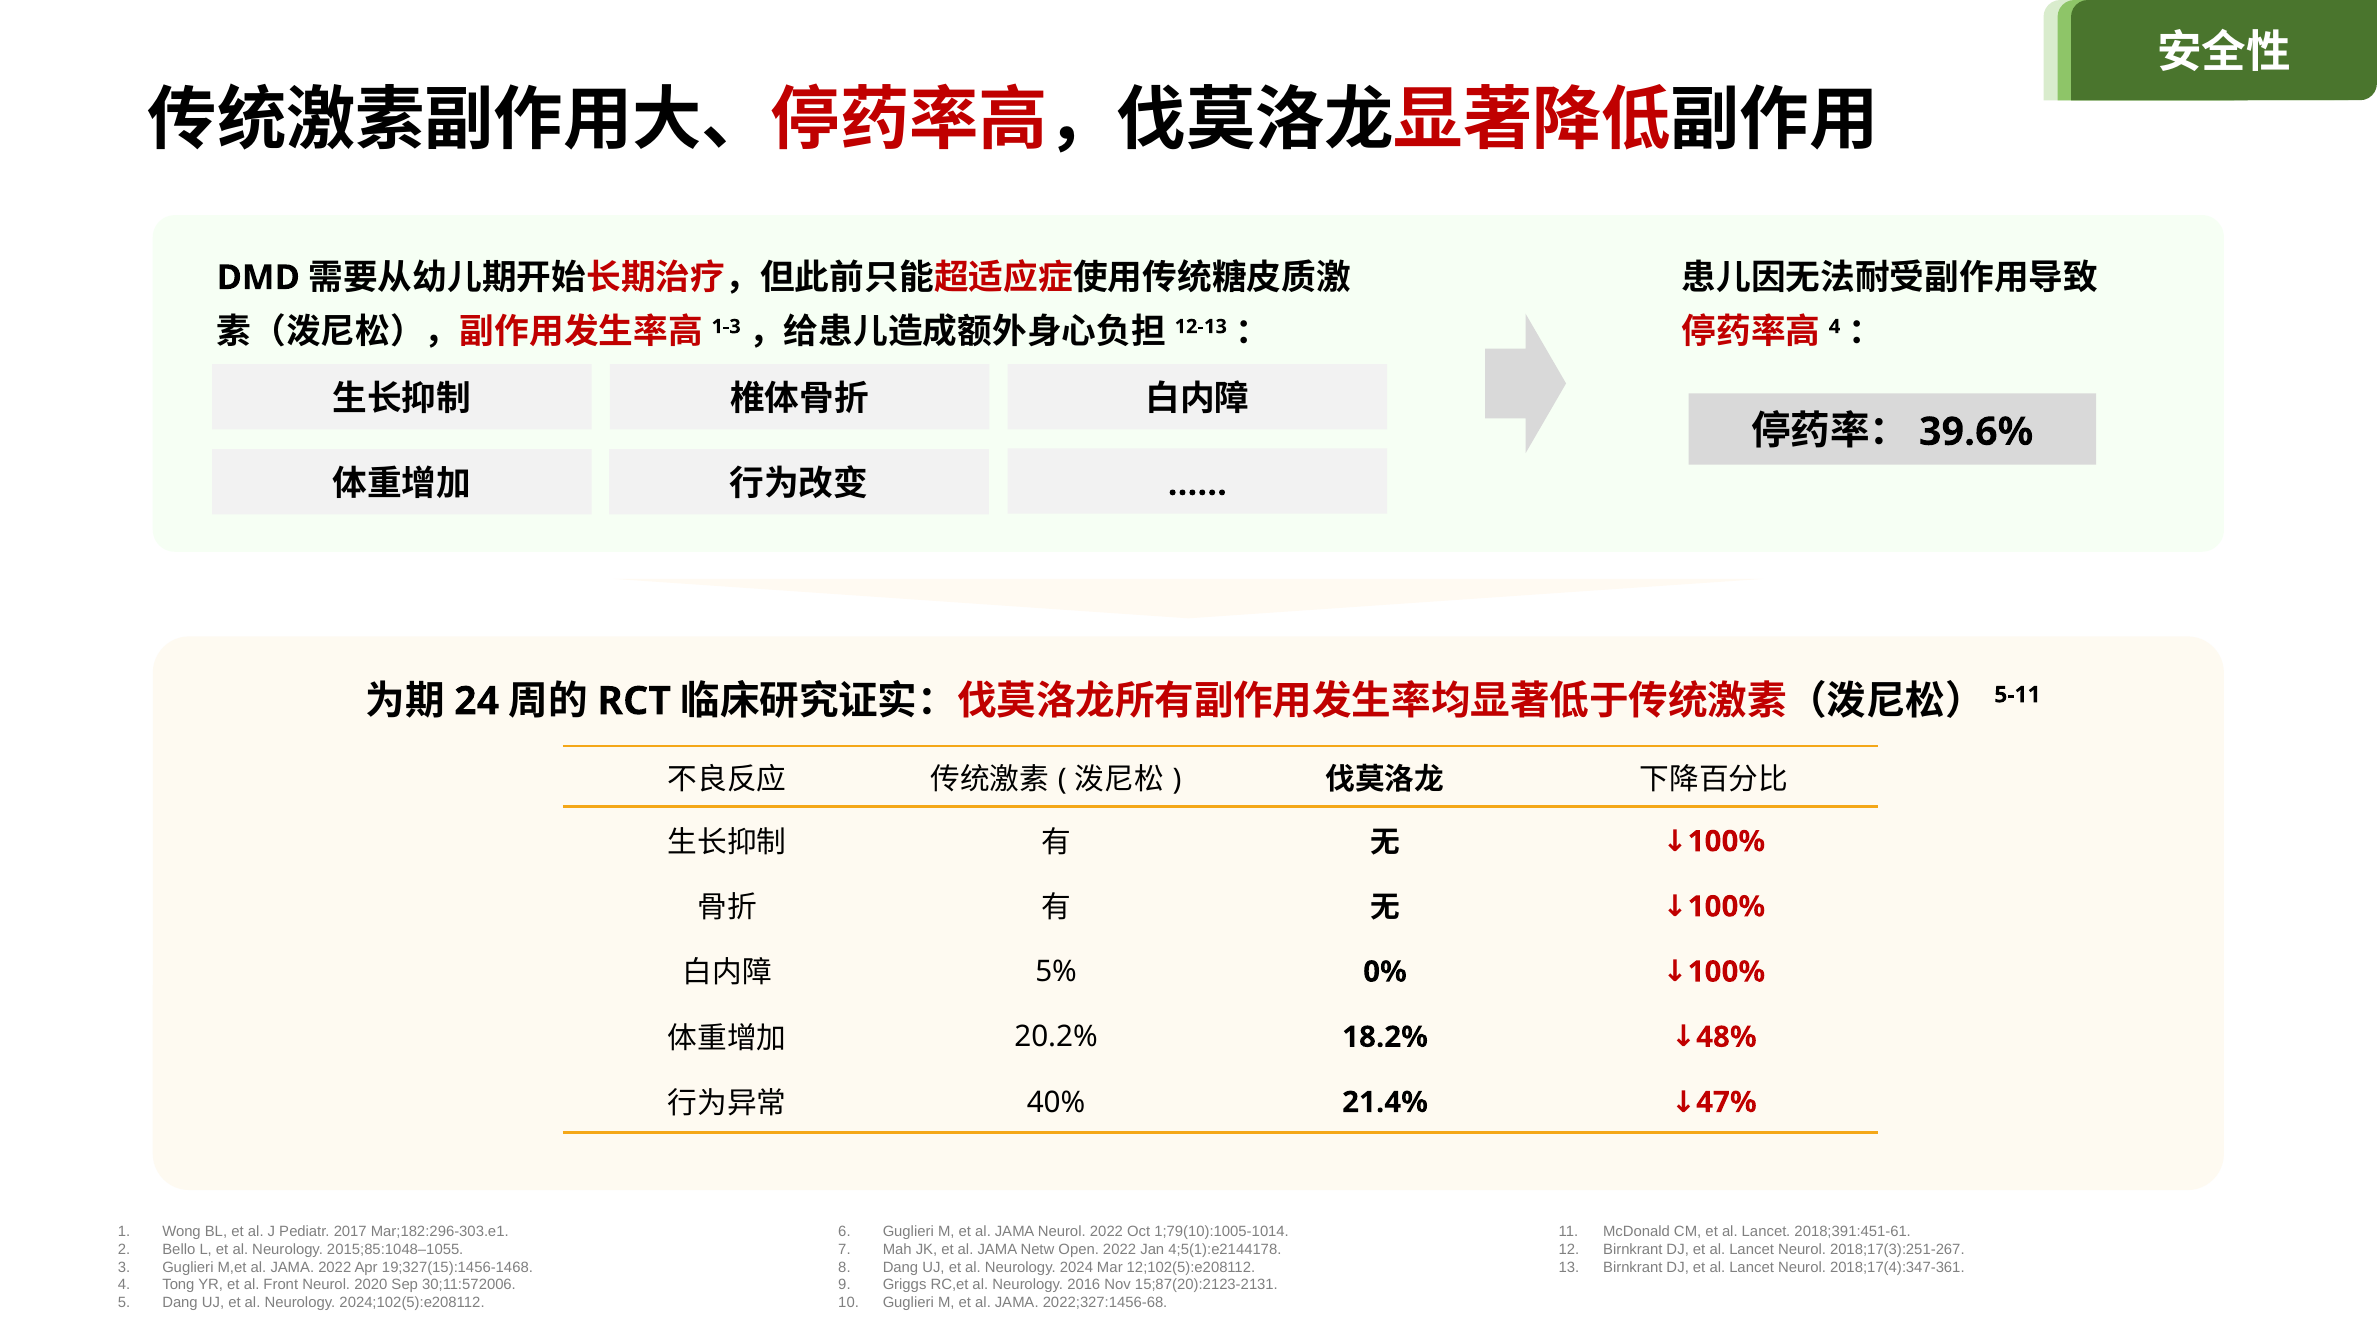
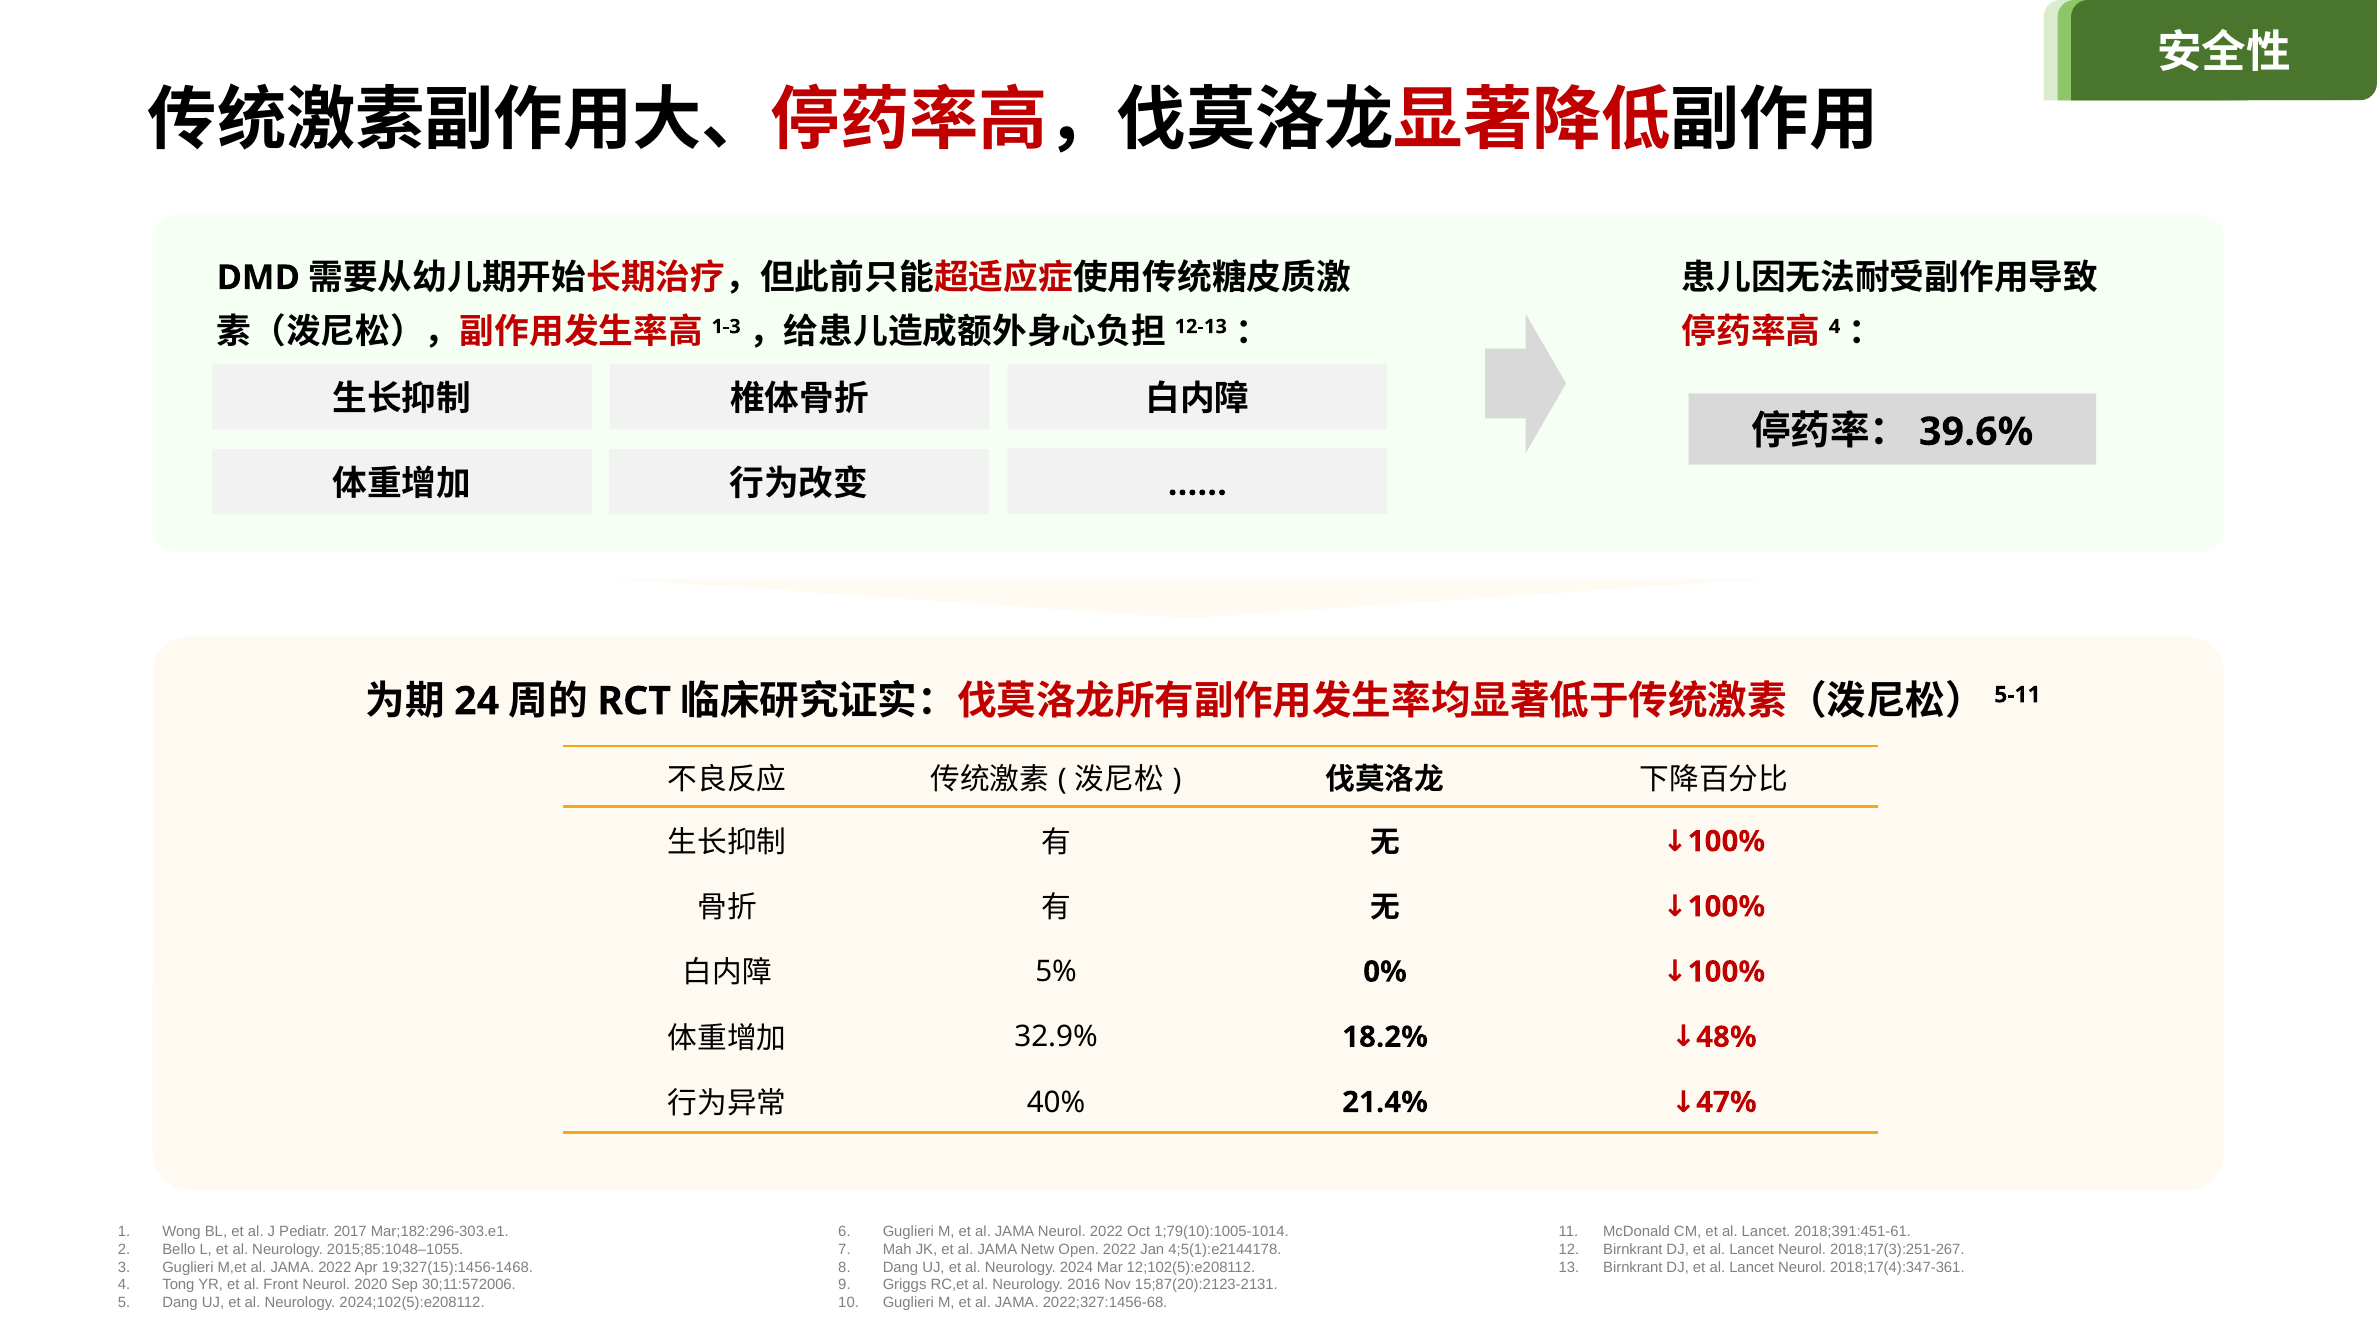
20.2%: 20.2% -> 32.9% (1056, 1037)
